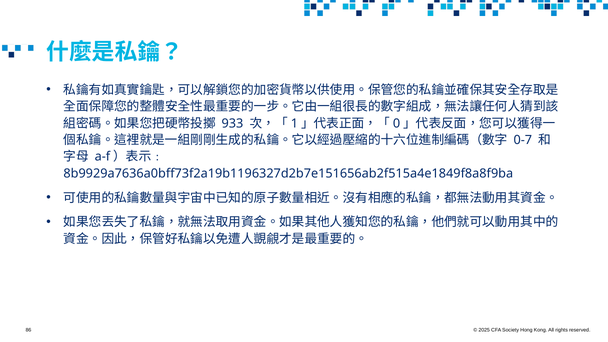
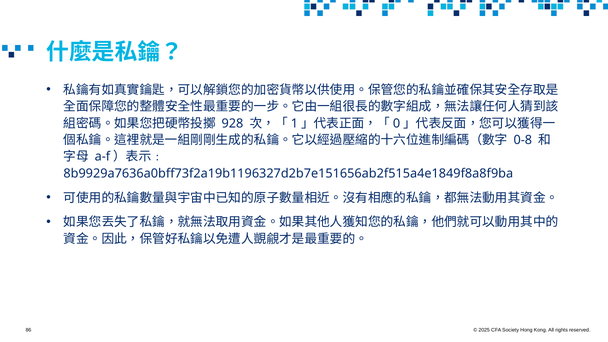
933: 933 -> 928 (232, 123)
0-7: 0-7 -> 0-8 (523, 140)
